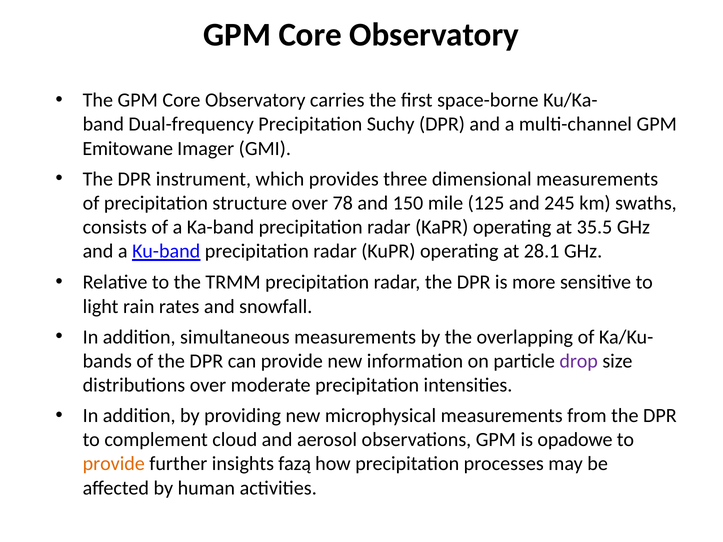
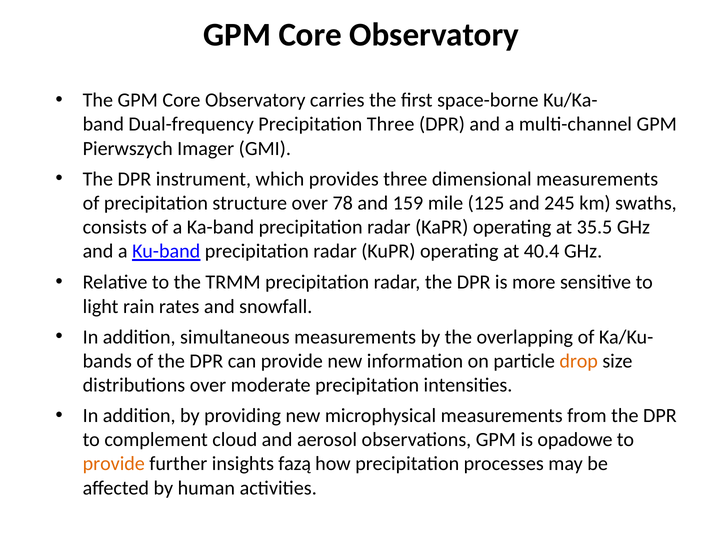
Precipitation Suchy: Suchy -> Three (391, 124)
Emitowane: Emitowane -> Pierwszych (128, 149)
150: 150 -> 159 (408, 203)
28.1: 28.1 -> 40.4 (542, 251)
drop colour: purple -> orange (579, 361)
